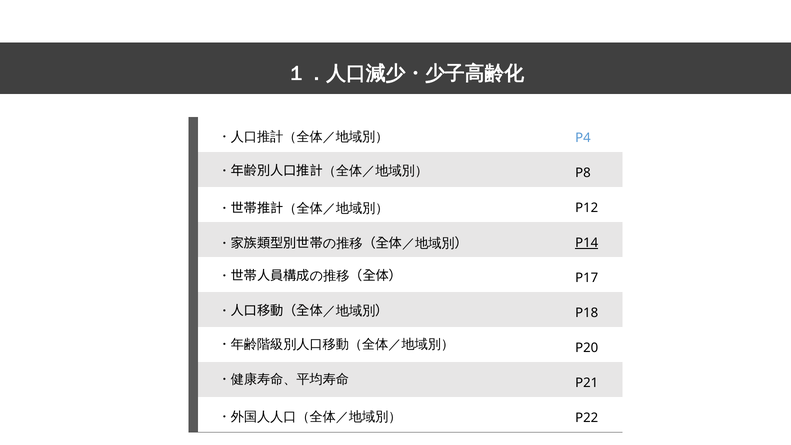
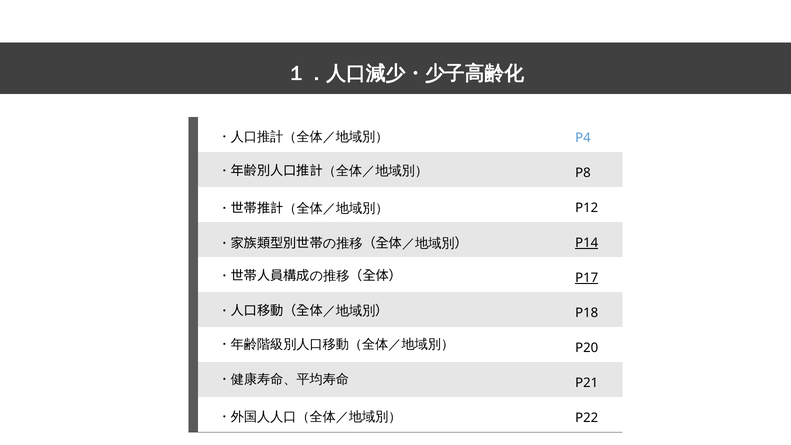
P17 underline: none -> present (587, 278)
